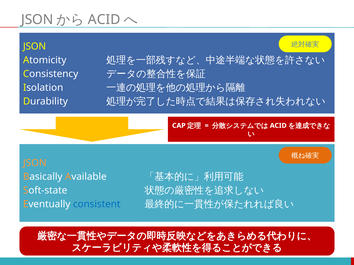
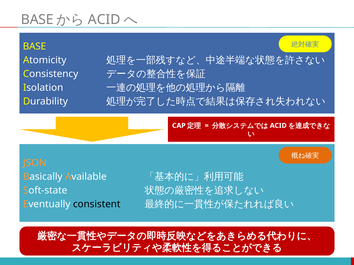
JSON: JSON -> BASE (37, 20)
JSON: JSON -> BASE (35, 46)
consistent colour: blue -> black (97, 205)
